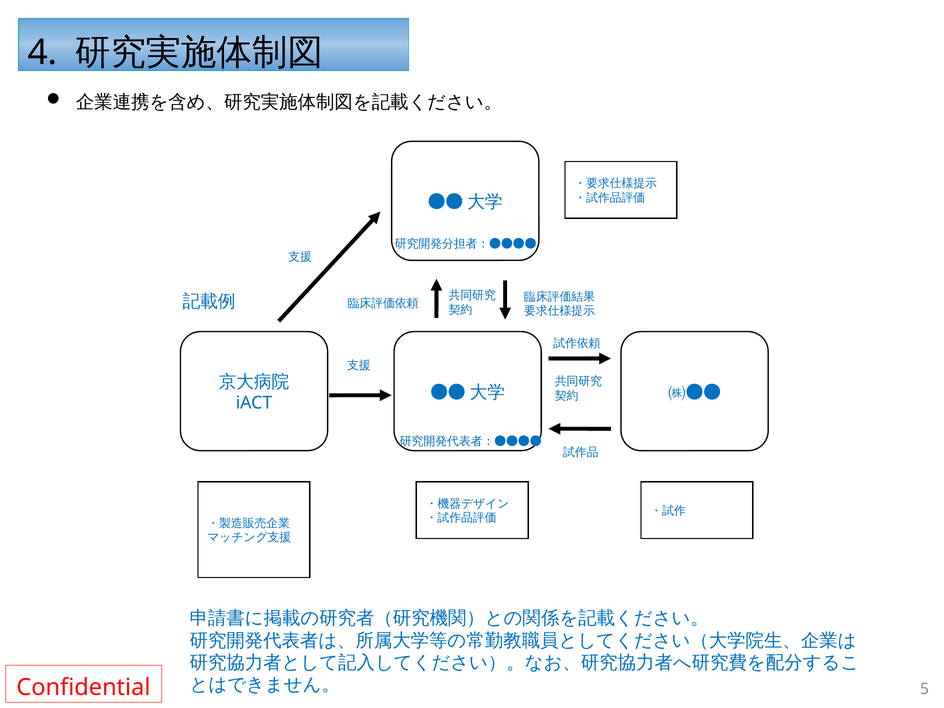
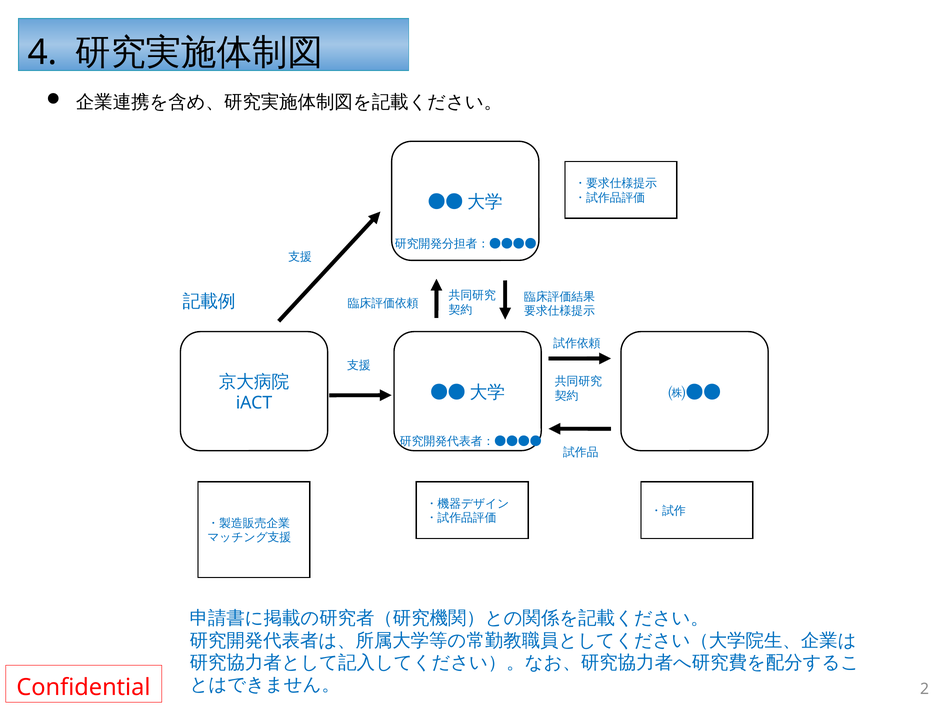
5: 5 -> 2 (925, 689)
